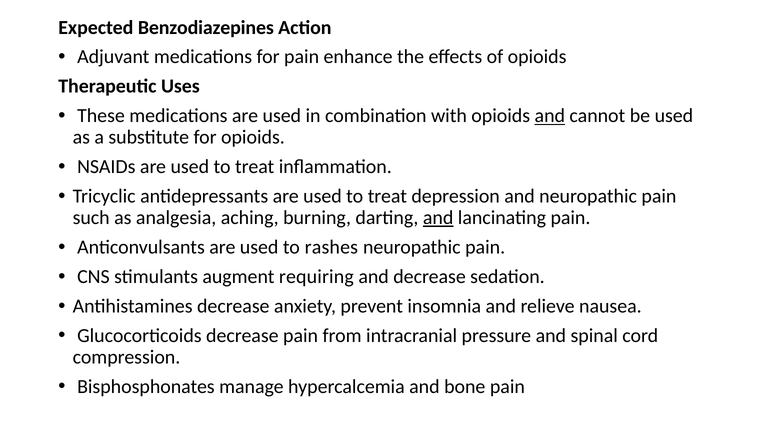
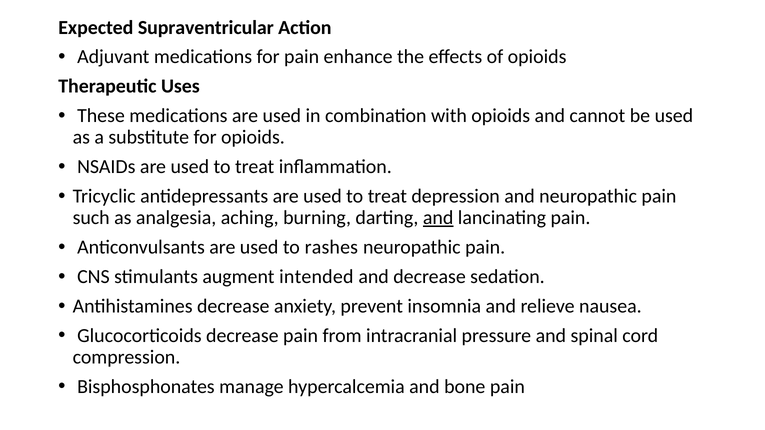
Benzodiazepines: Benzodiazepines -> Supraventricular (206, 27)
and underline: present -> none (550, 116)
requiring: requiring -> intended (316, 277)
